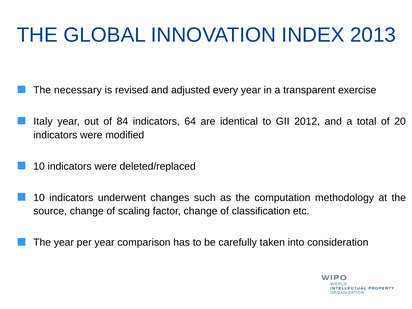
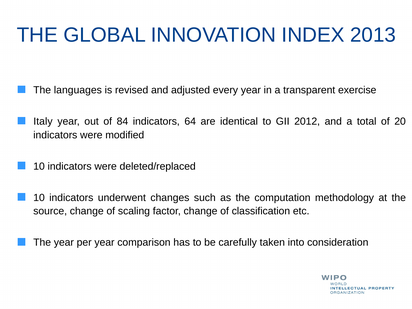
necessary: necessary -> languages (78, 90)
